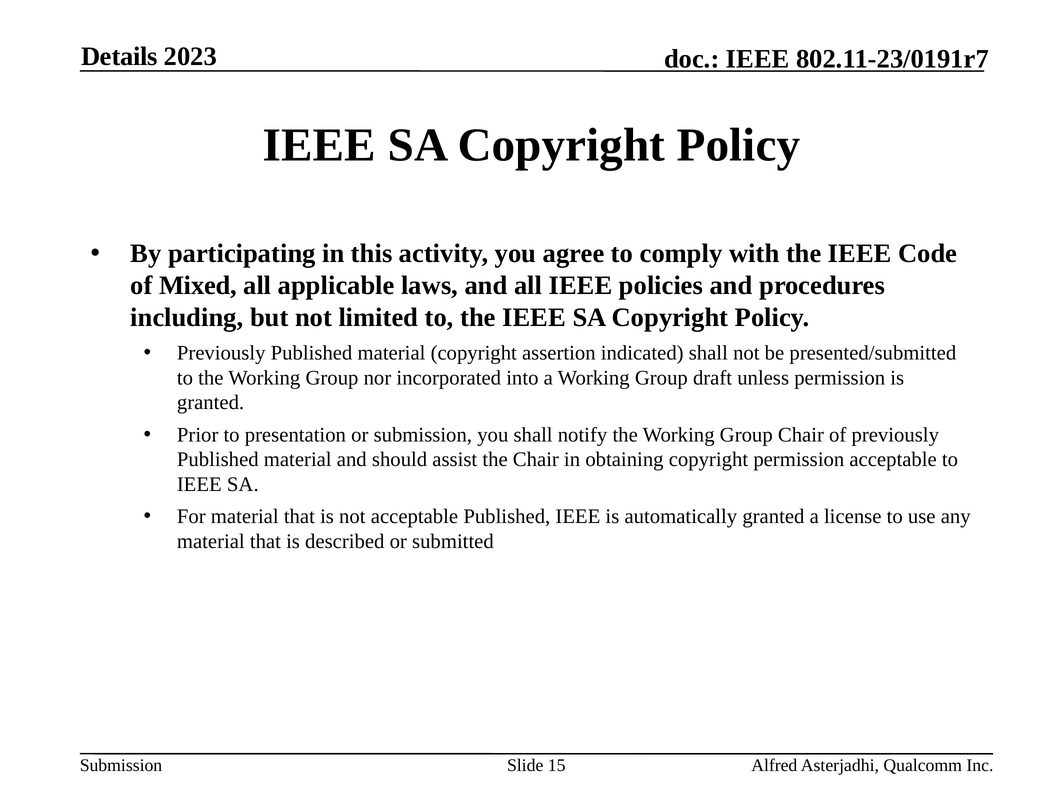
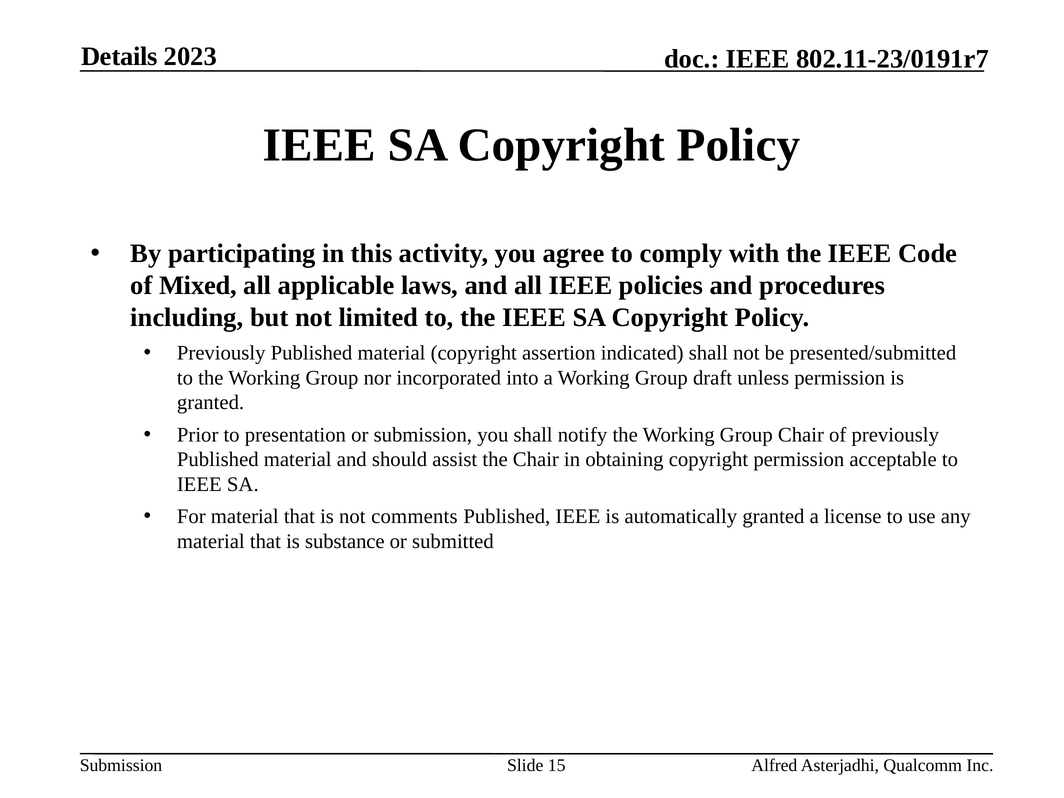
not acceptable: acceptable -> comments (414, 517)
described: described -> substance (345, 542)
